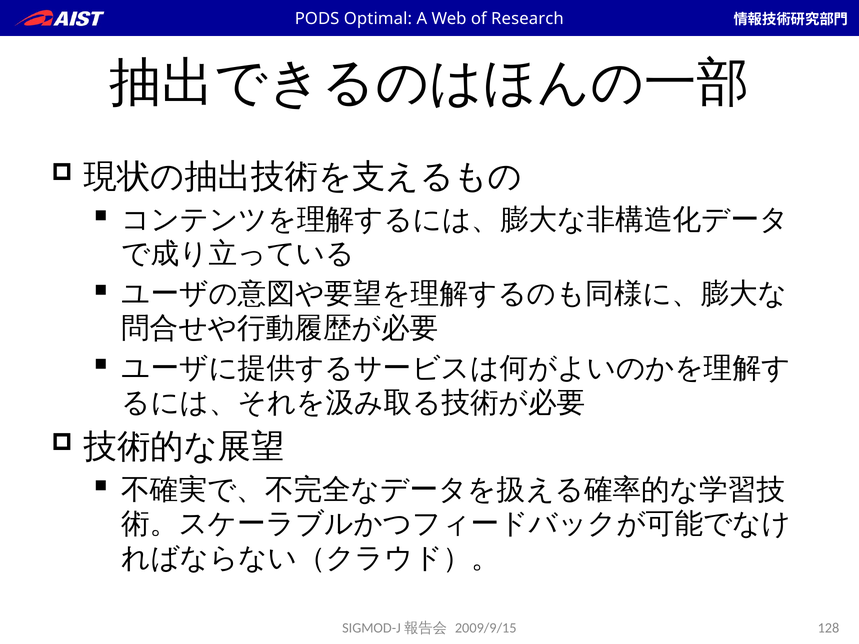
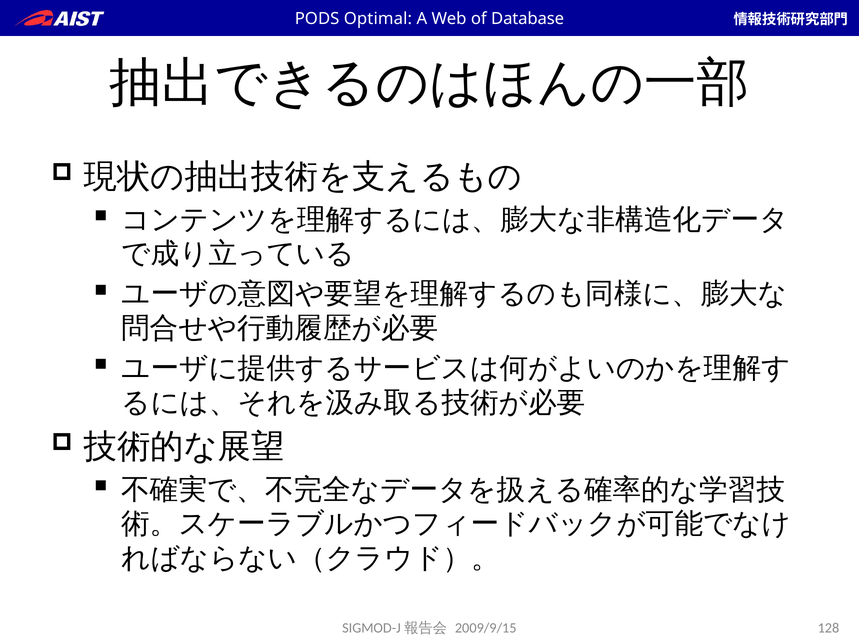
Research: Research -> Database (528, 19)
